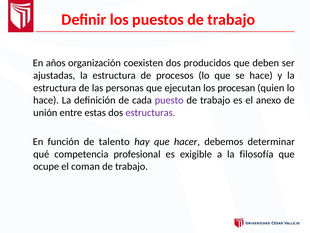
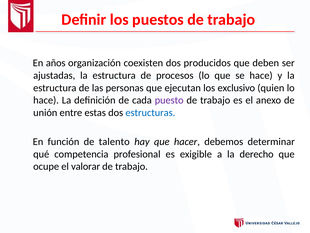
procesan: procesan -> exclusivo (236, 88)
estructuras colour: purple -> blue (150, 112)
filosofía: filosofía -> derecho (257, 154)
coman: coman -> valorar (86, 166)
